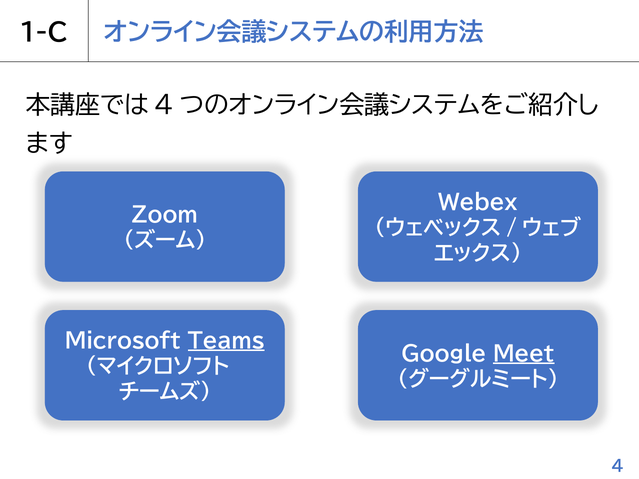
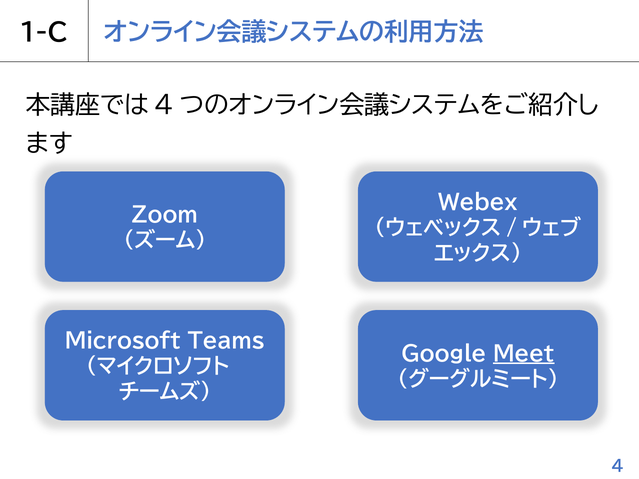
Teams underline: present -> none (226, 341)
